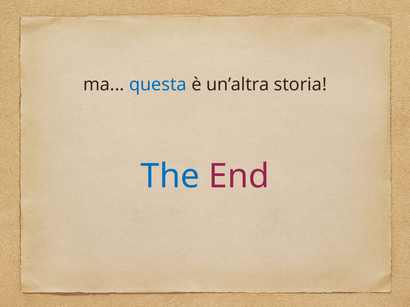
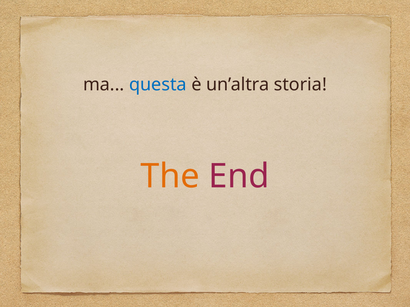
The colour: blue -> orange (170, 177)
